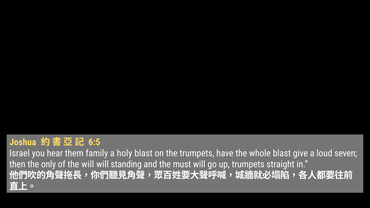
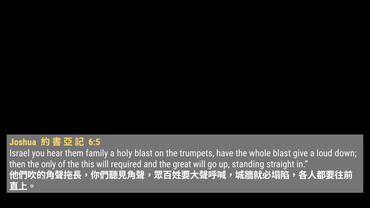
seven: seven -> down (346, 153)
the will: will -> this (88, 164)
standing: standing -> required (126, 164)
must: must -> great (182, 164)
up trumpets: trumpets -> standing (248, 164)
